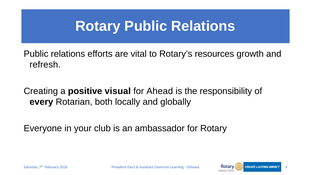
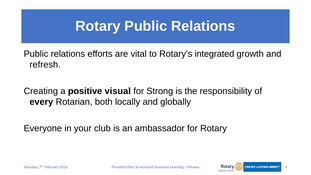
resources: resources -> integrated (214, 54)
Ahead: Ahead -> Strong (160, 91)
